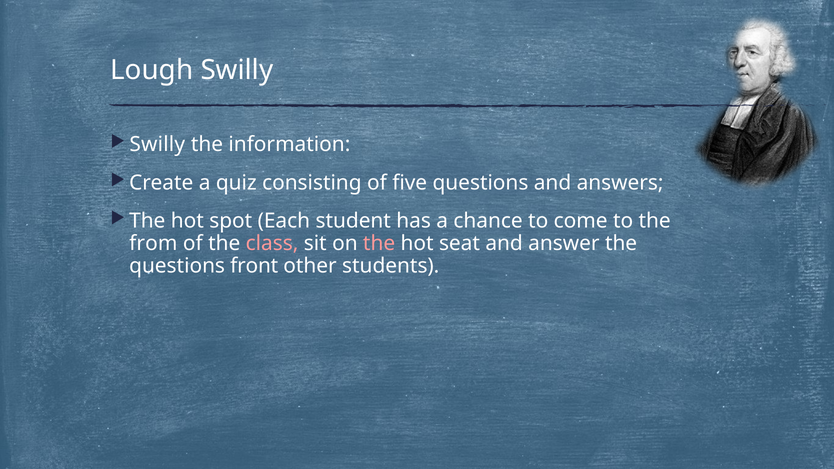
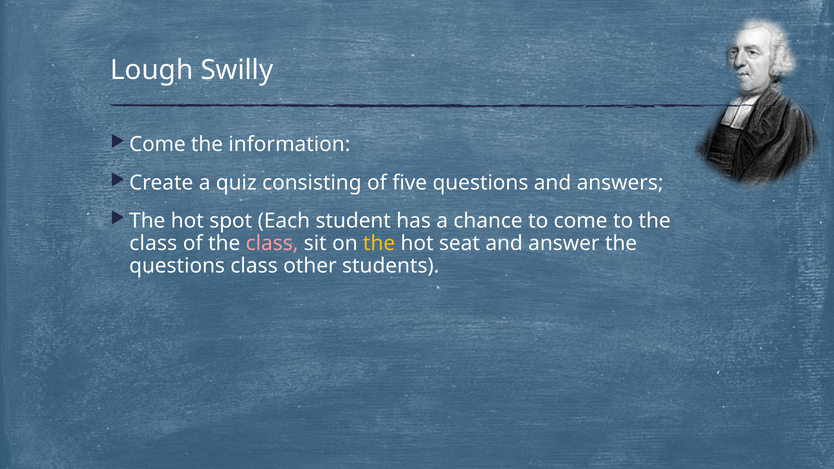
Swilly: Swilly -> Come (157, 145)
from: from -> class (153, 243)
the colour: pink -> yellow (379, 243)
questions front: front -> class (254, 266)
